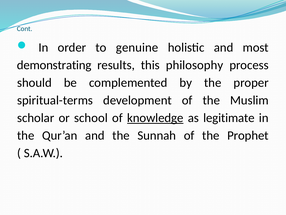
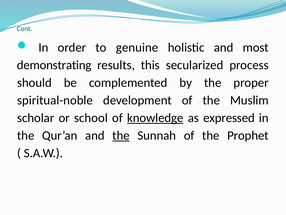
philosophy: philosophy -> secularized (195, 65)
spiritual-terms: spiritual-terms -> spiritual-noble (55, 100)
legitimate: legitimate -> expressed (229, 118)
the underline: none -> present (121, 135)
